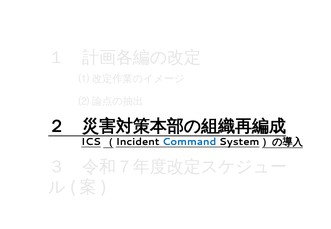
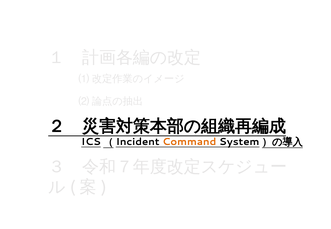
Command colour: blue -> orange (189, 142)
